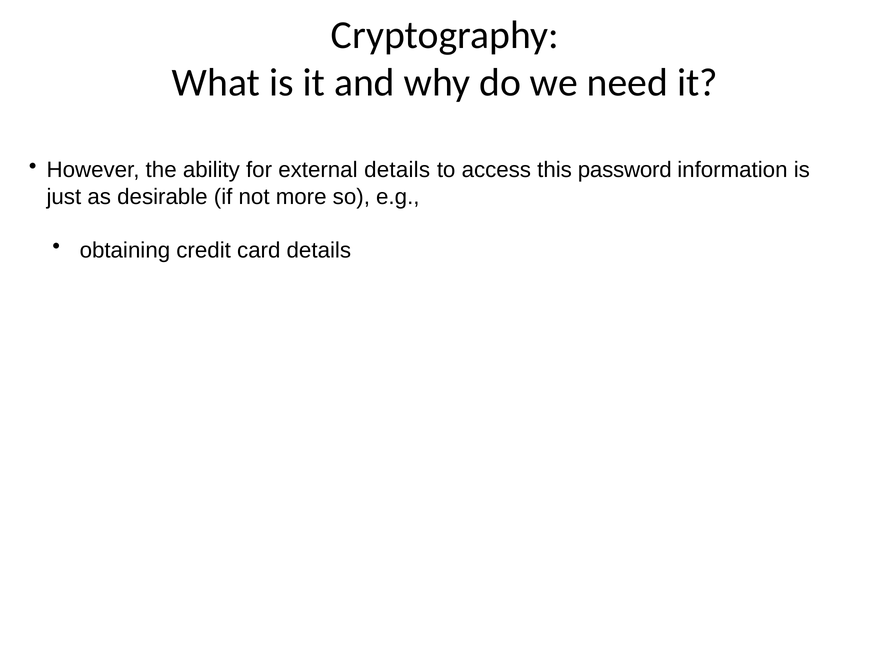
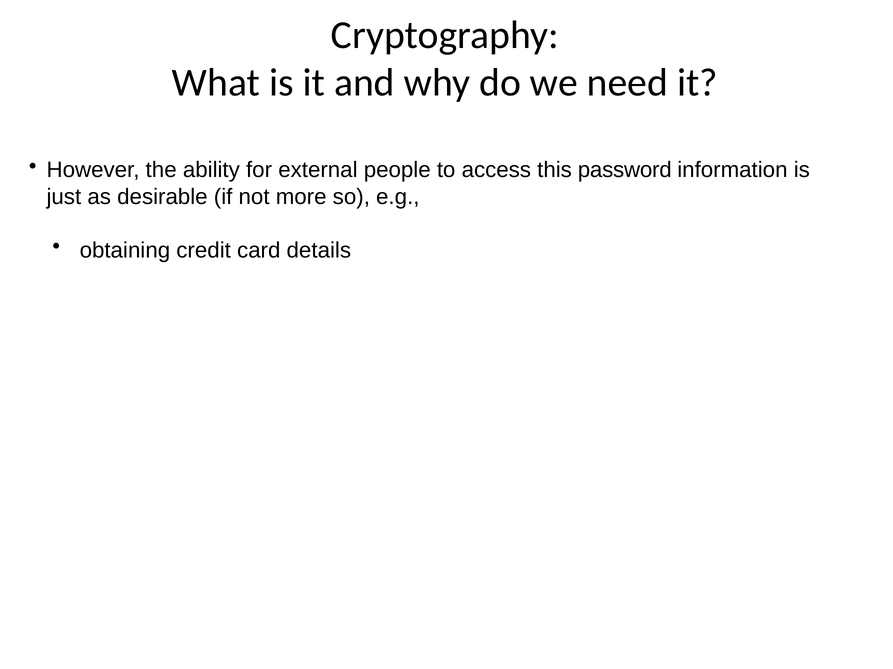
external details: details -> people (397, 170)
